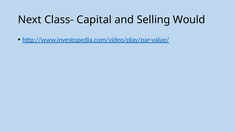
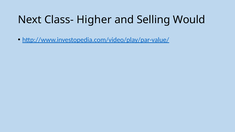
Capital: Capital -> Higher (94, 20)
